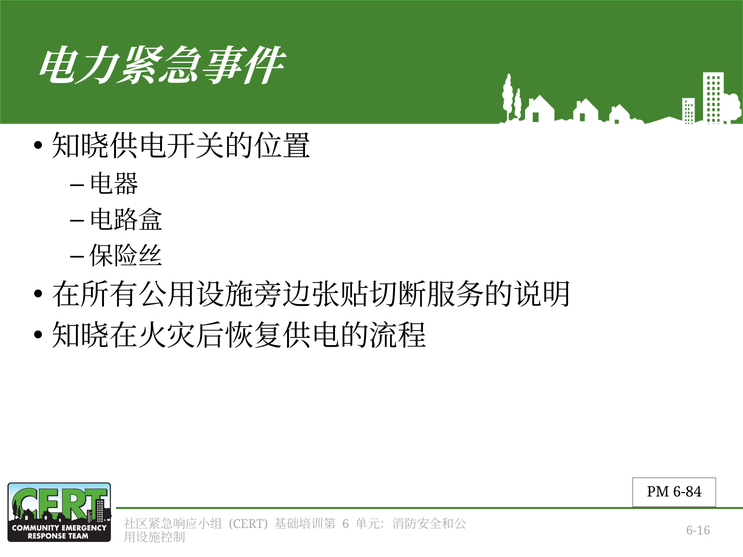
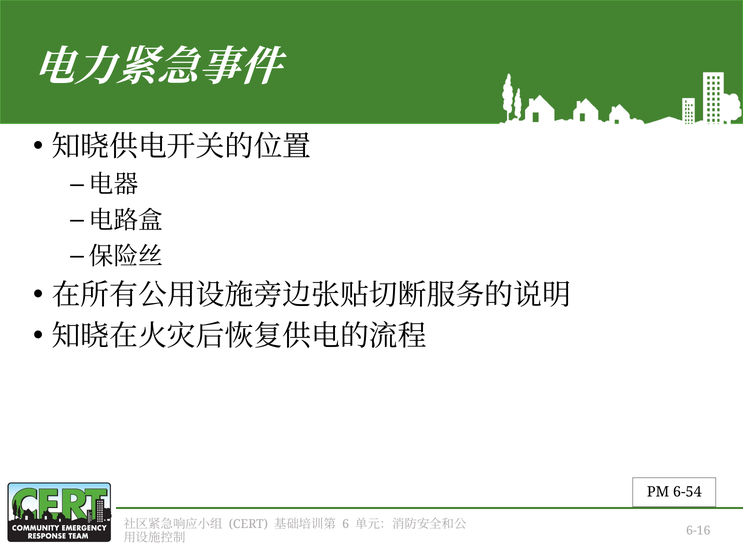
6-84: 6-84 -> 6-54 (687, 492)
